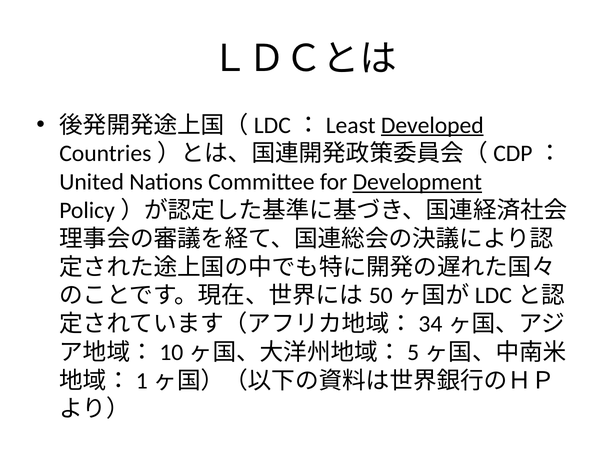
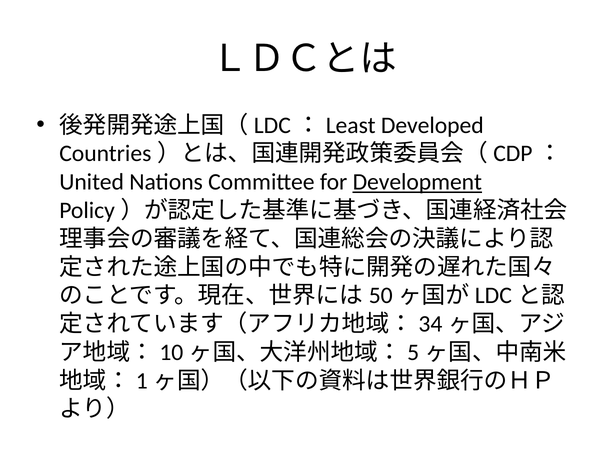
Developed underline: present -> none (432, 125)
